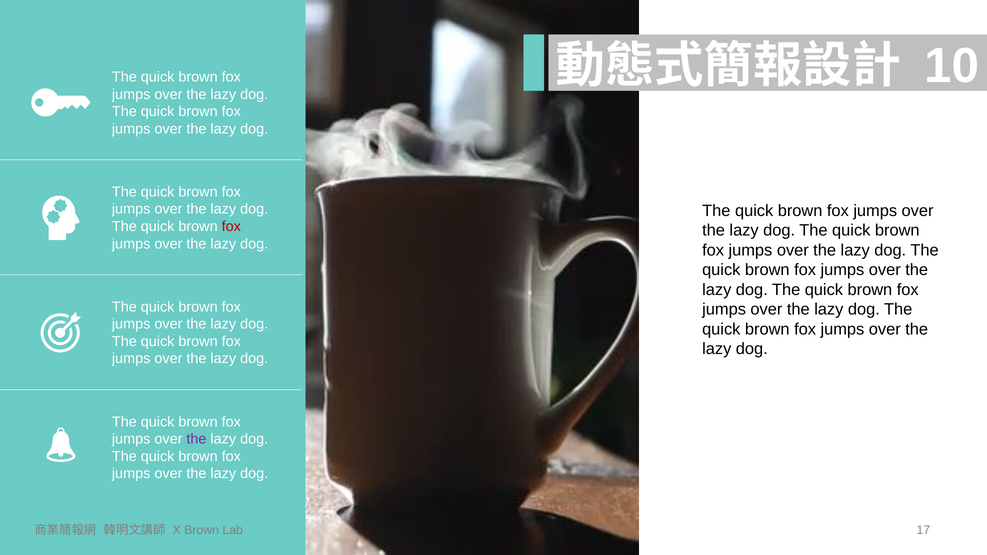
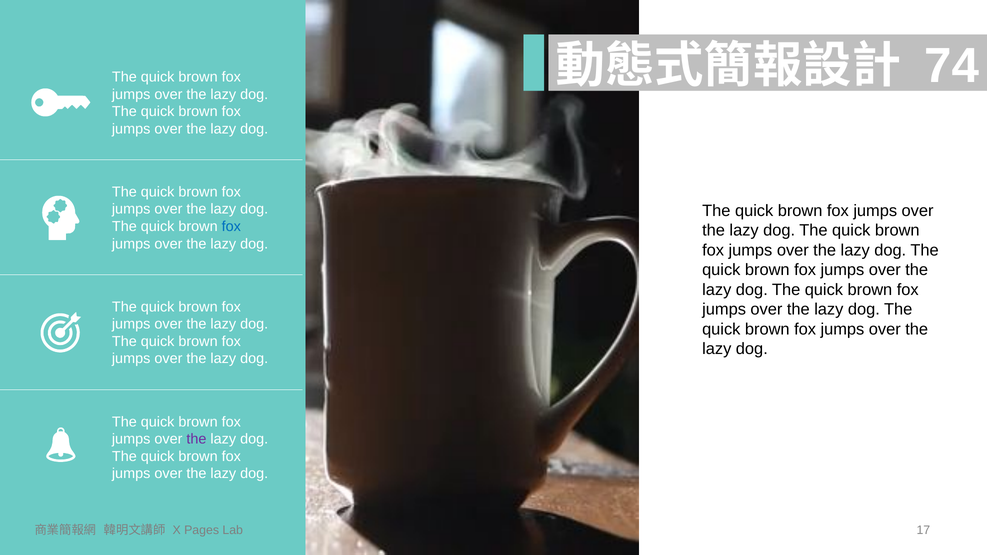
10: 10 -> 74 (952, 66)
fox colour: red -> blue (231, 227)
X Brown: Brown -> Pages (202, 530)
